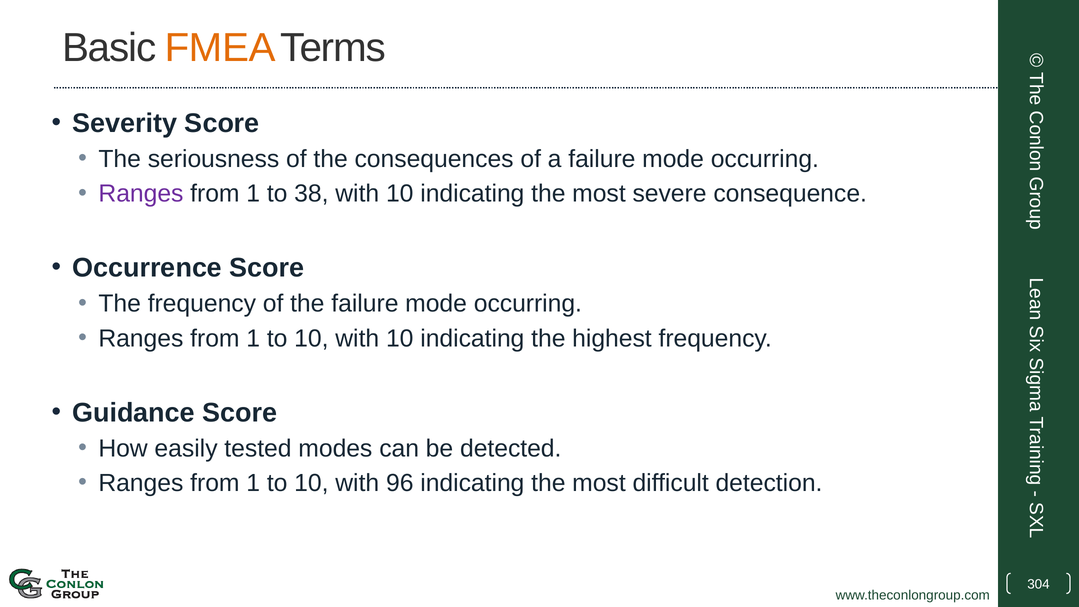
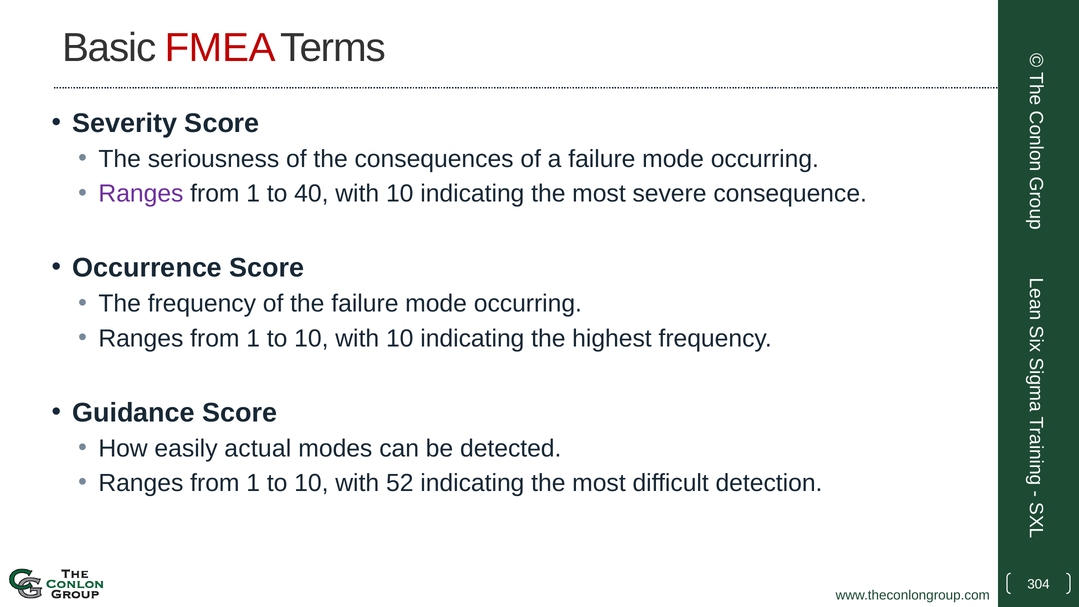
FMEA colour: orange -> red (220, 48)
38: 38 -> 40 (311, 194)
tested: tested -> actual (258, 448)
96: 96 -> 52 (400, 483)
